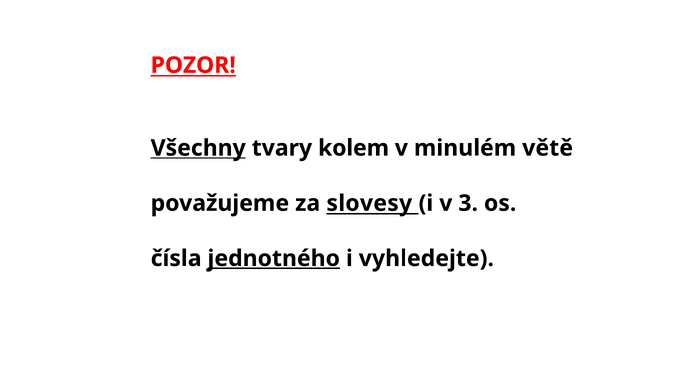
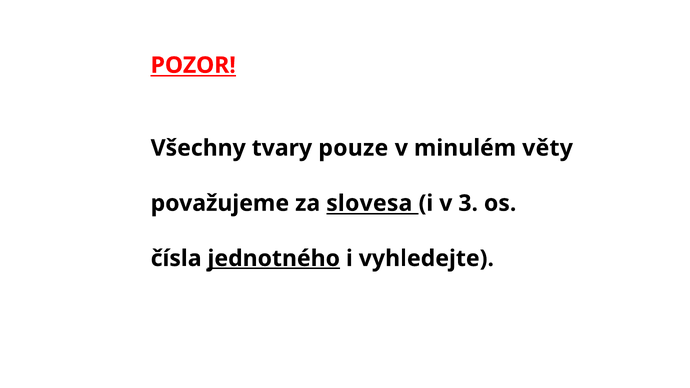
Všechny underline: present -> none (198, 148)
kolem: kolem -> pouze (353, 148)
větě: větě -> věty (548, 148)
slovesy: slovesy -> slovesa (369, 203)
